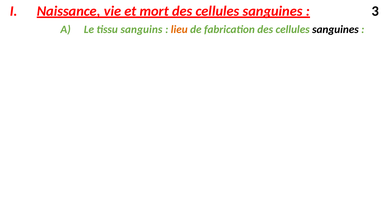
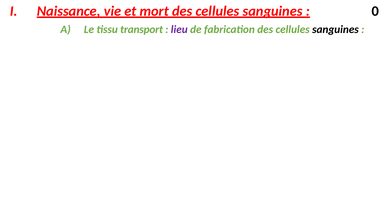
3: 3 -> 0 (375, 11)
sanguins: sanguins -> transport (142, 30)
lieu colour: orange -> purple (179, 30)
